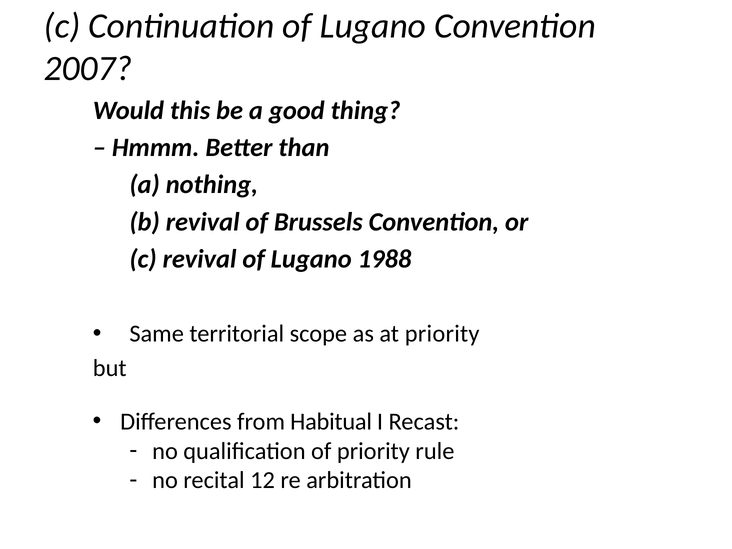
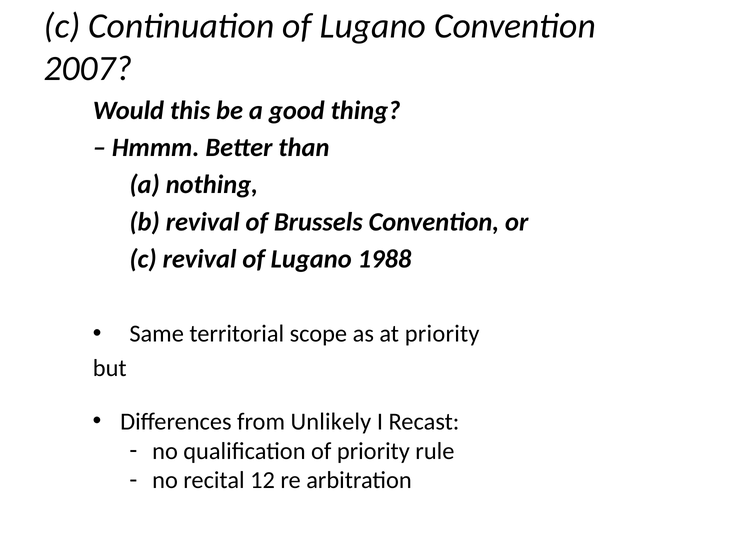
Habitual: Habitual -> Unlikely (331, 422)
